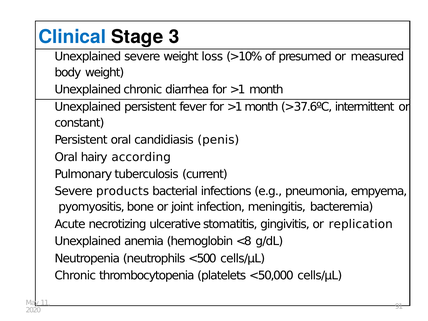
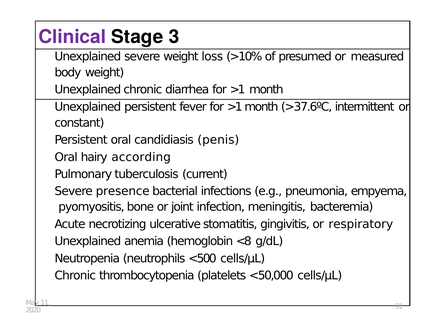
Clinical colour: blue -> purple (72, 37)
products: products -> presence (123, 191)
replication: replication -> respiratory (361, 224)
